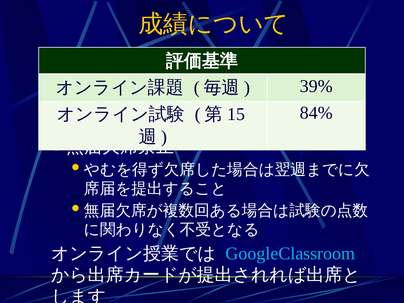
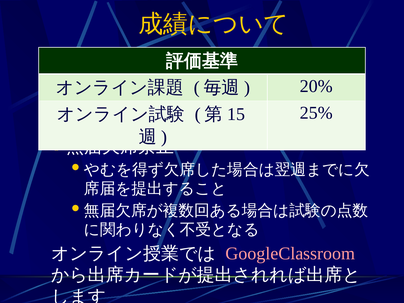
39%: 39% -> 20% (316, 86)
84%: 84% -> 25% (316, 113)
GoogleClassroom colour: light blue -> pink (290, 253)
